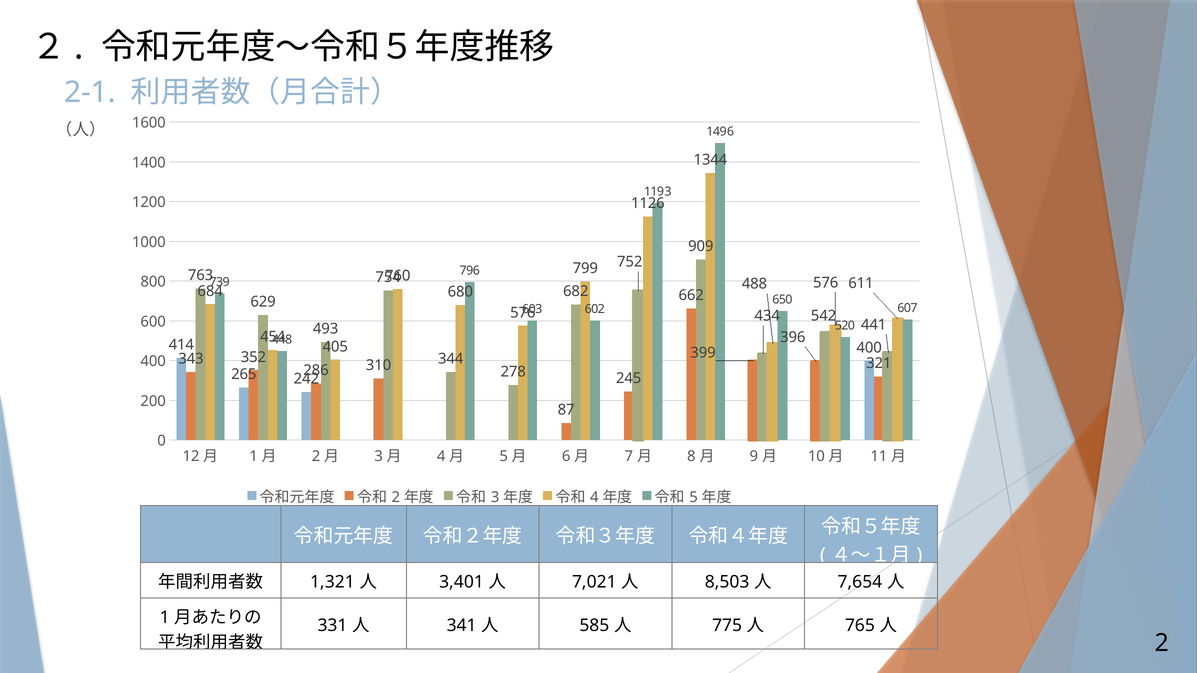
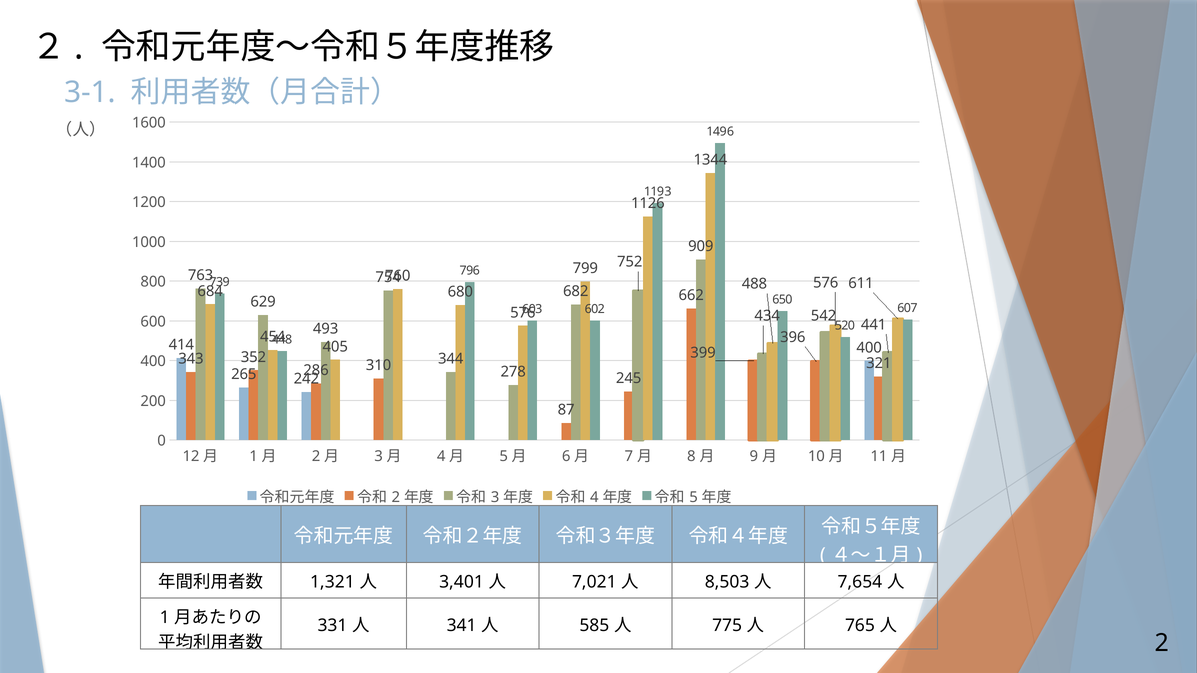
2-1: 2-1 -> 3-1 (90, 92)
